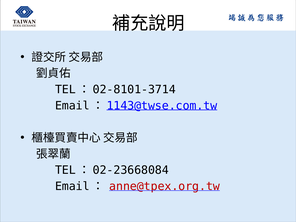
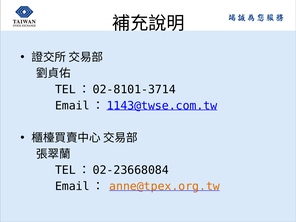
anne@tpex.org.tw colour: red -> orange (165, 186)
